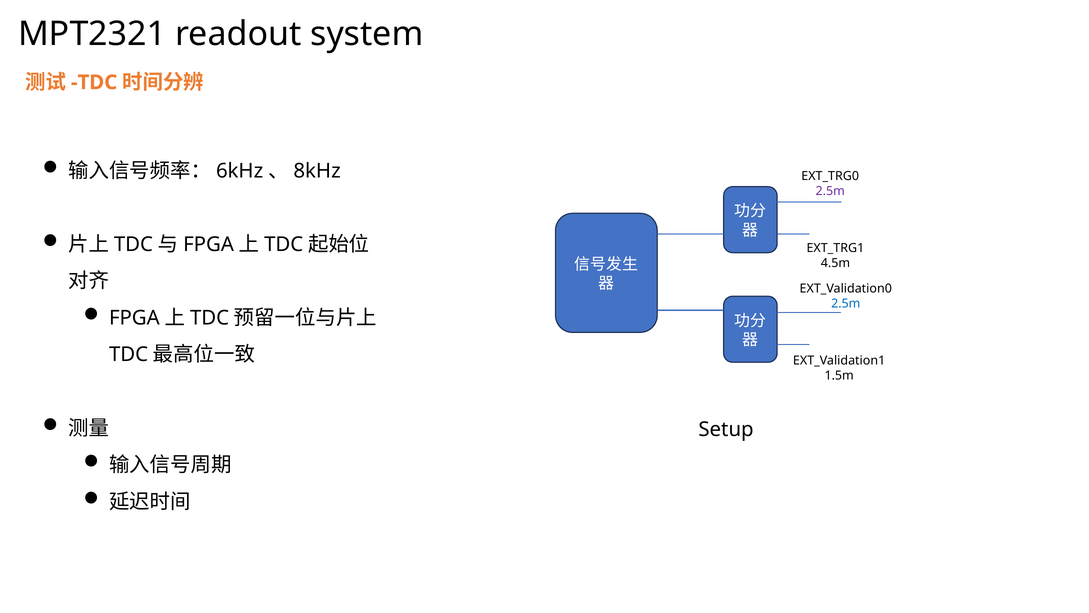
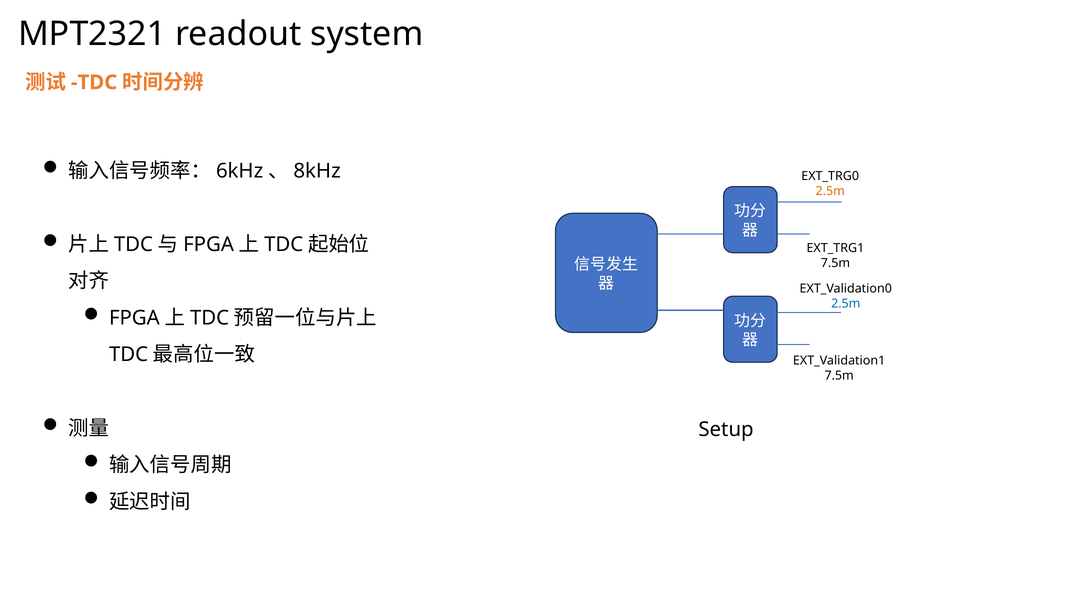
2.5m colour: purple -> orange (830, 191)
4.5m: 4.5m -> 7.5m (835, 263)
1.5m: 1.5m -> 7.5m (839, 376)
